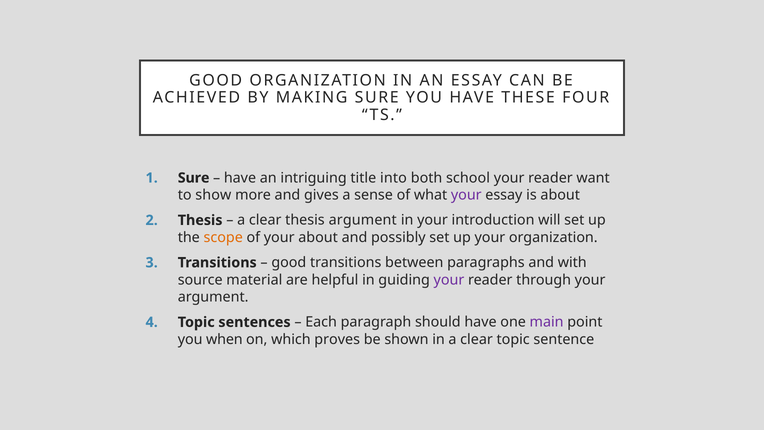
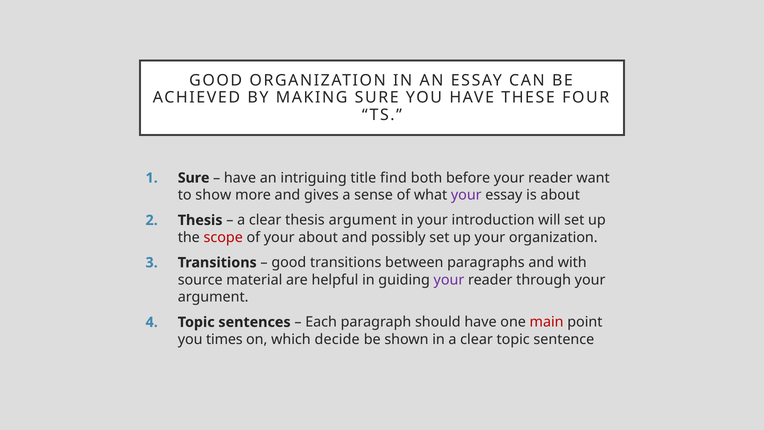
into: into -> find (393, 178)
school: school -> before (468, 178)
scope colour: orange -> red (223, 237)
main colour: purple -> red (547, 322)
when: when -> times (224, 339)
proves: proves -> decide (337, 339)
